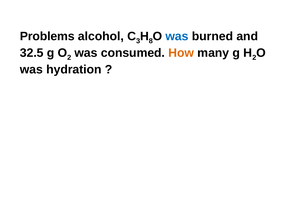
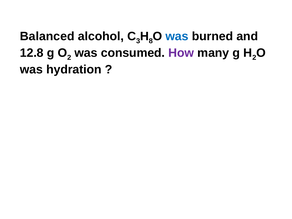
Problems: Problems -> Balanced (47, 36)
32.5: 32.5 -> 12.8 (32, 53)
How colour: orange -> purple (181, 53)
